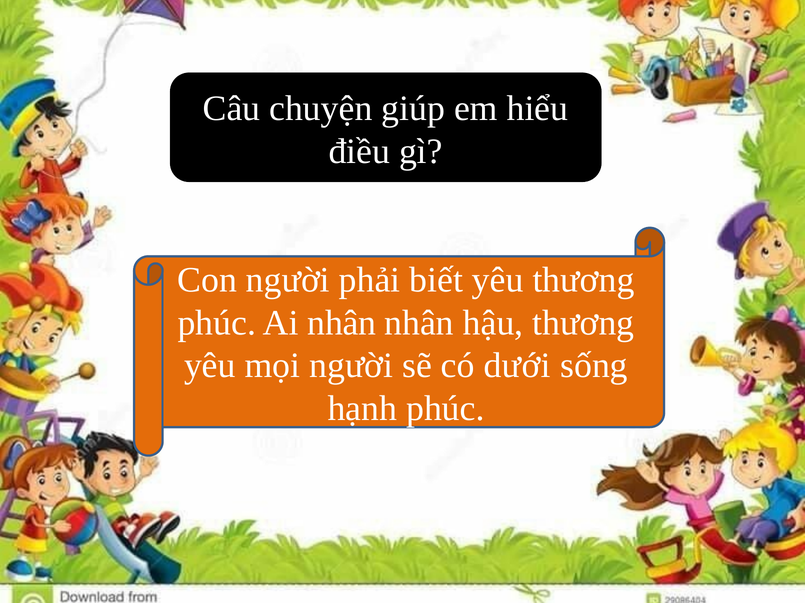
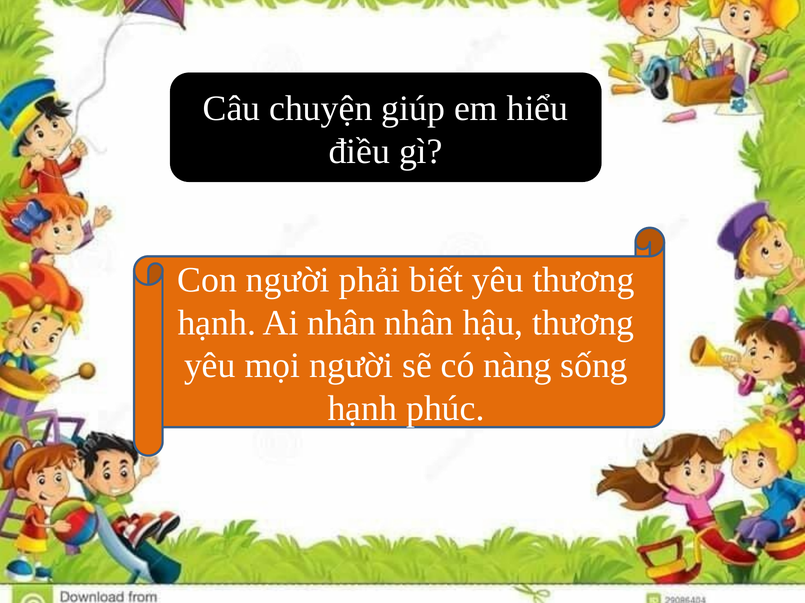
phúc: phúc -> hạnh (217, 323)
dưới: dưới -> nàng (518, 366)
